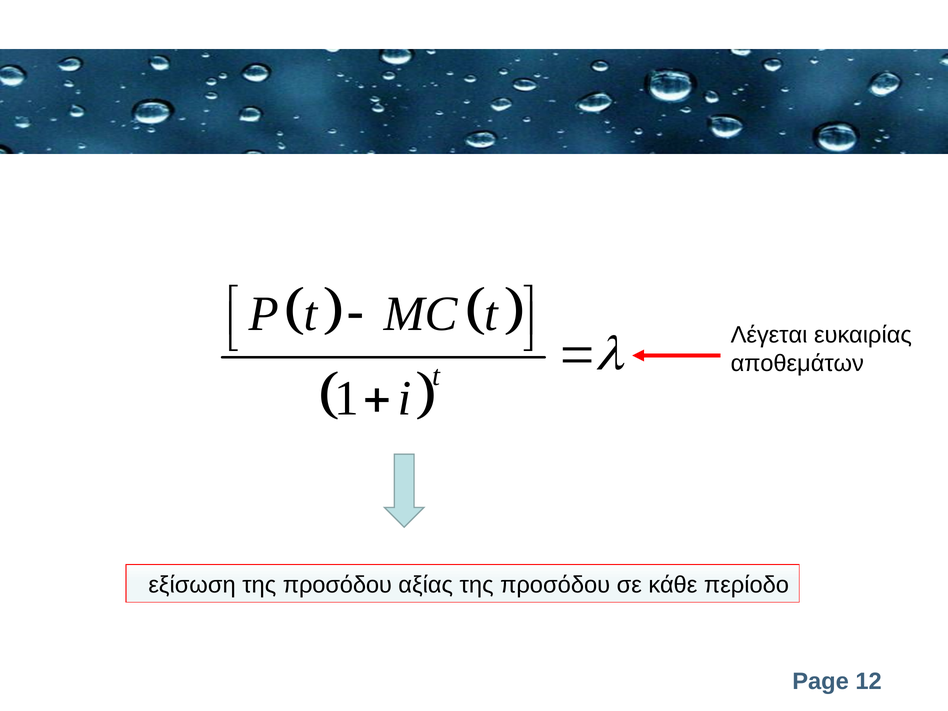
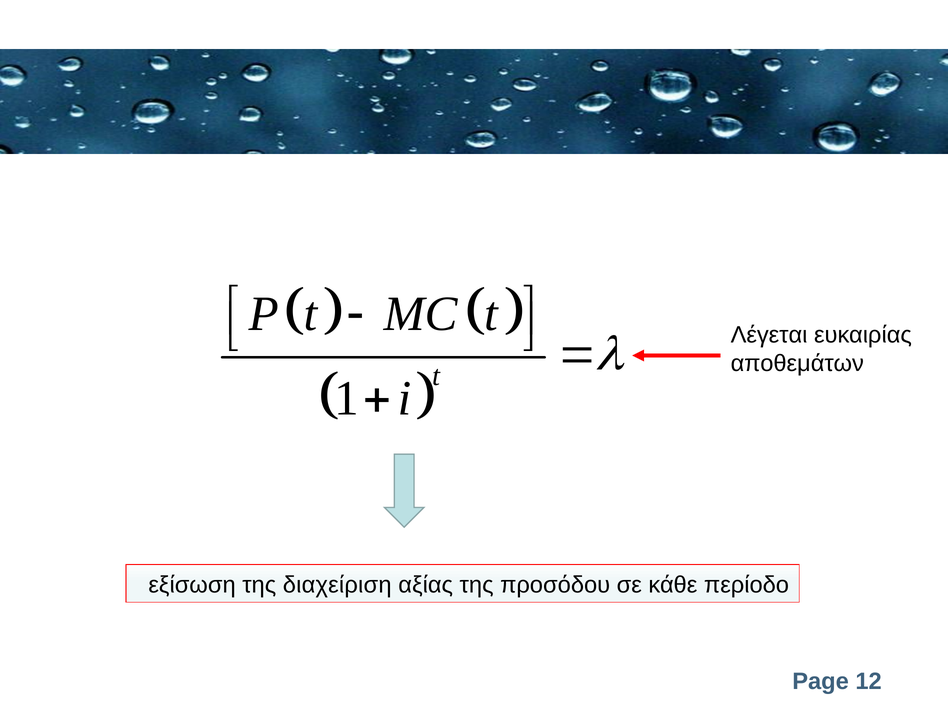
εξίσωση της προσόδου: προσόδου -> διαχείριση (337, 585)
